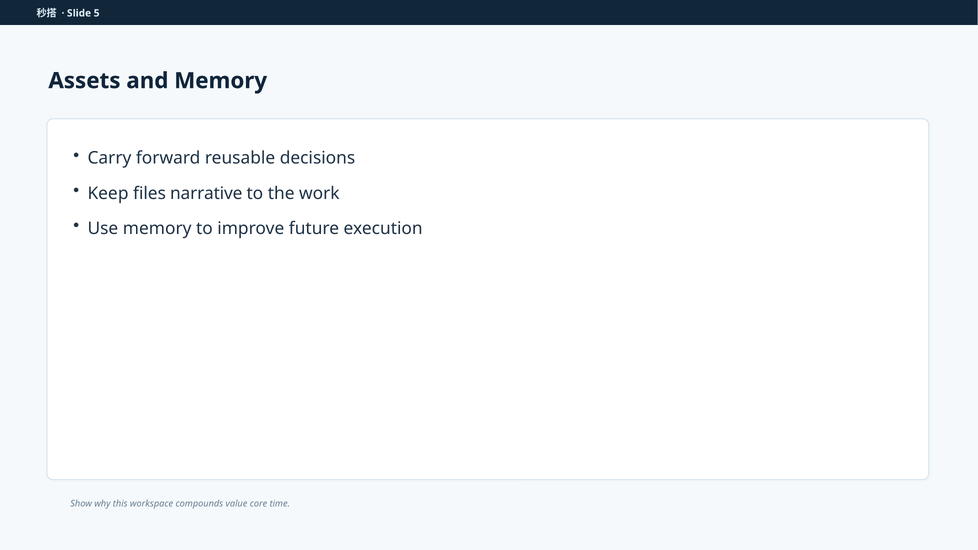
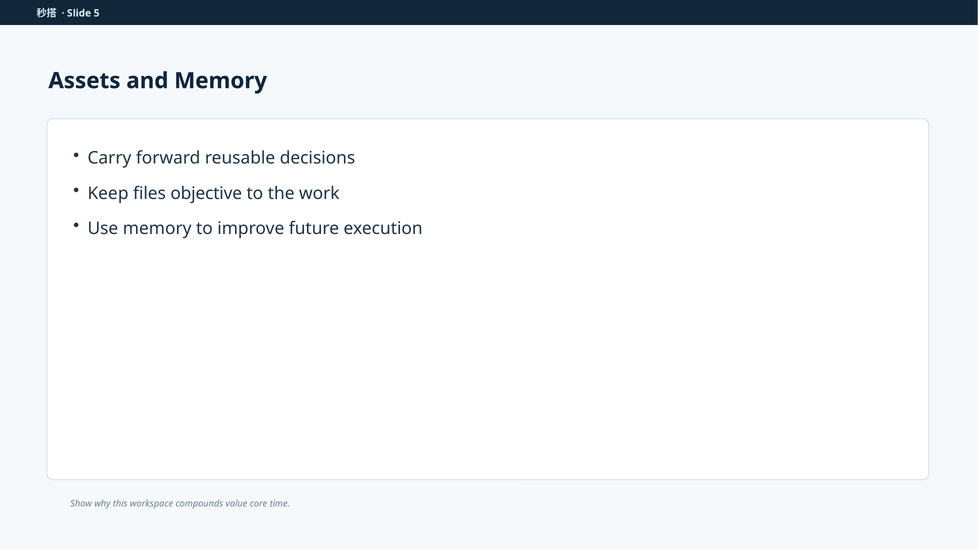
narrative: narrative -> objective (206, 193)
